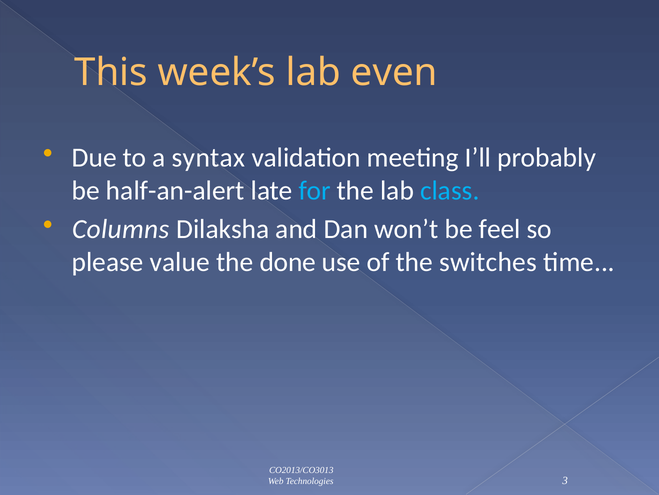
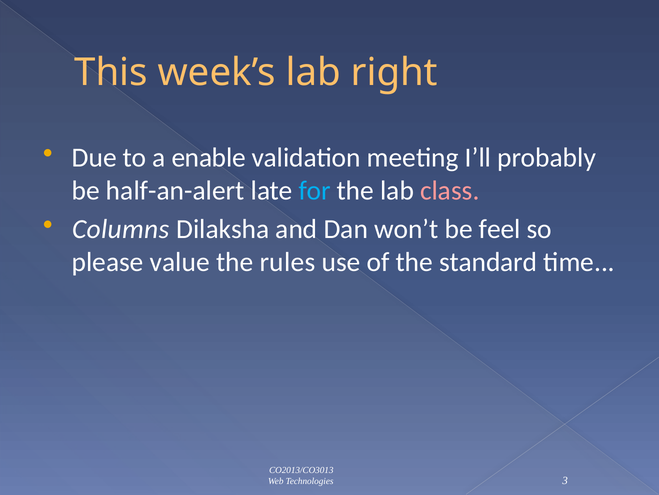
even: even -> right (394, 72)
syntax: syntax -> enable (209, 157)
class colour: light blue -> pink (450, 190)
done: done -> rules (287, 262)
switches: switches -> standard (488, 262)
